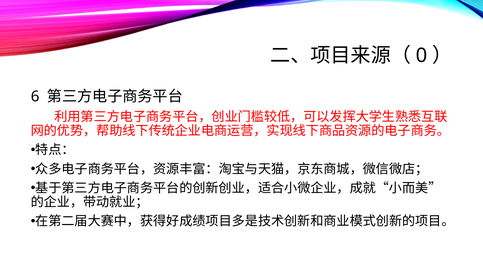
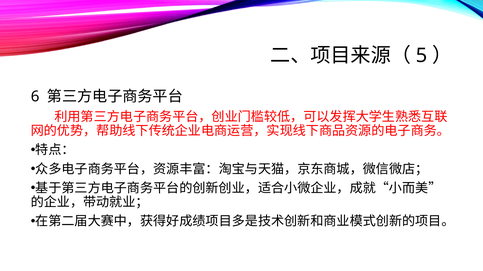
0: 0 -> 5 (422, 56)
